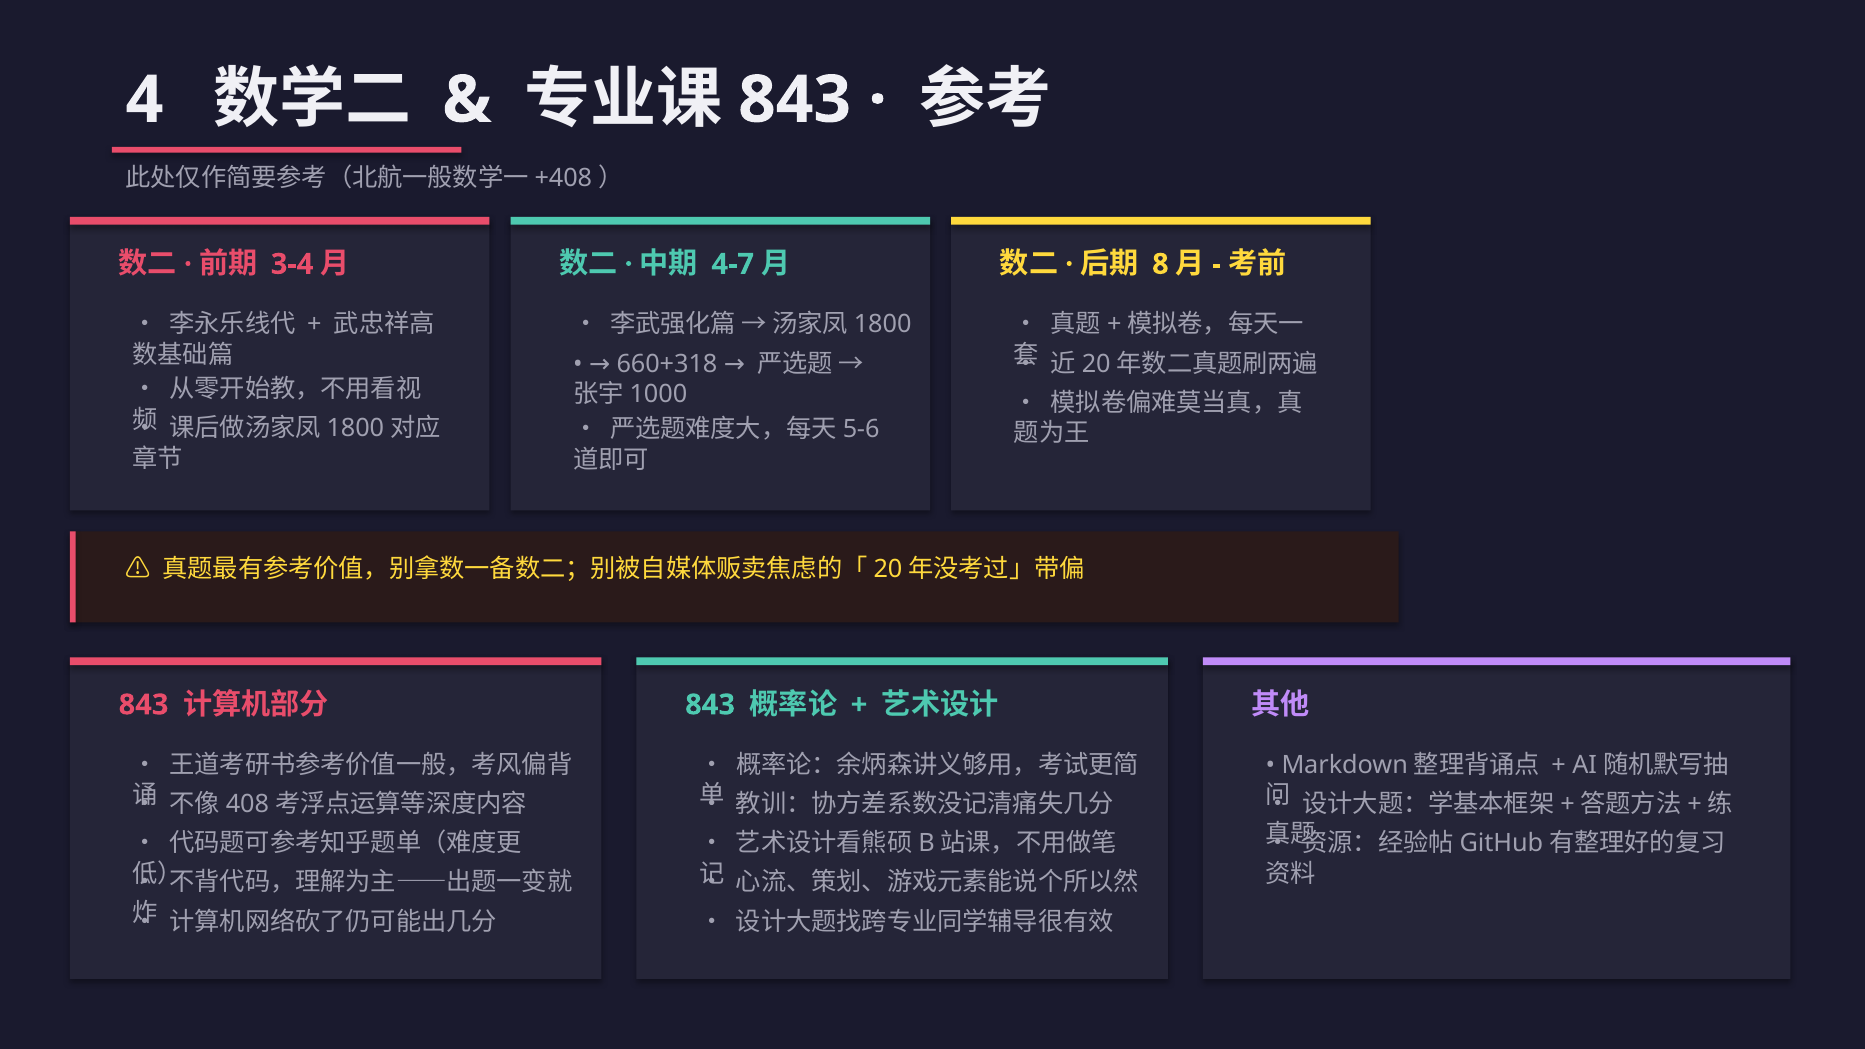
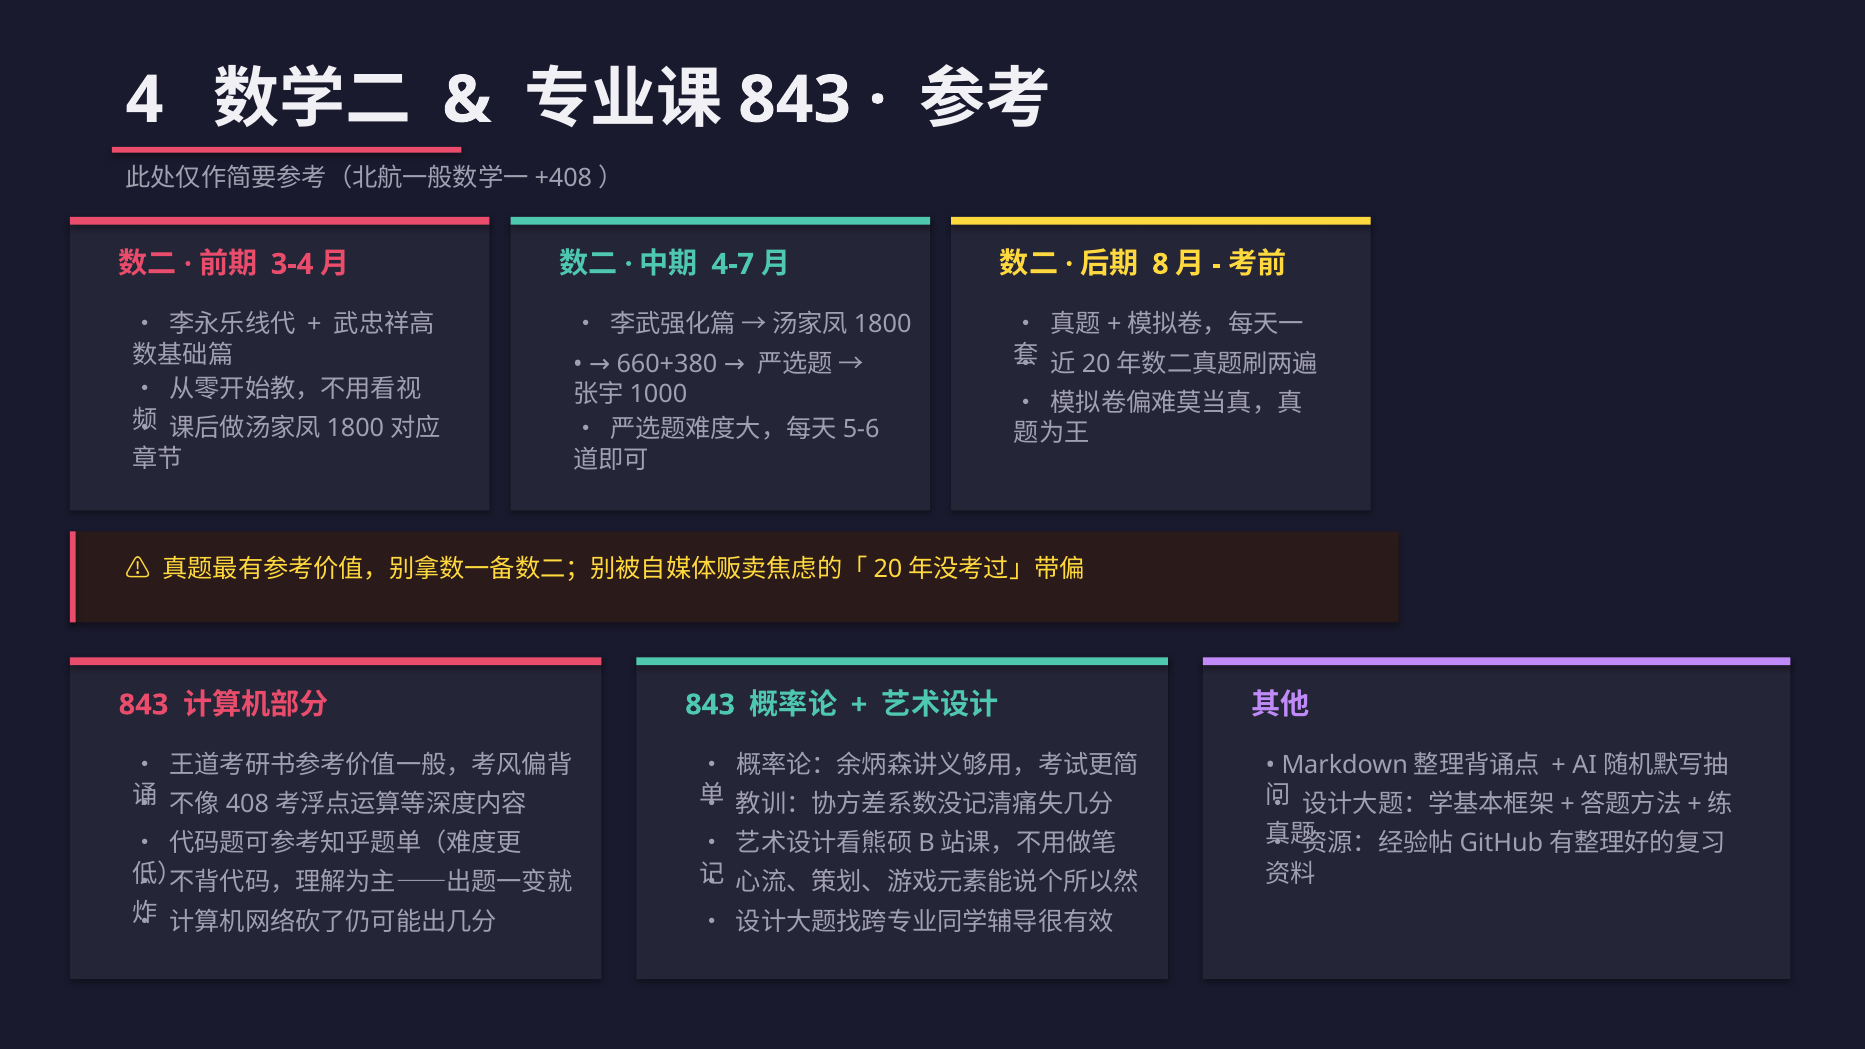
660+318: 660+318 -> 660+380 (667, 364)
